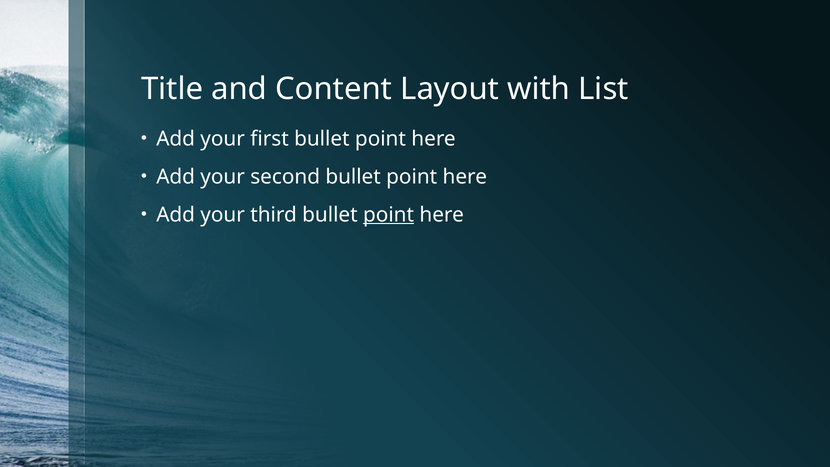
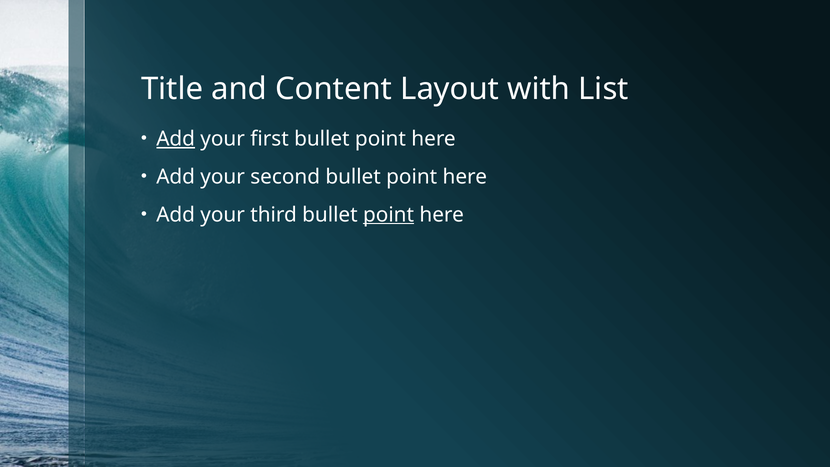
Add underline: none -> present (176, 139)
